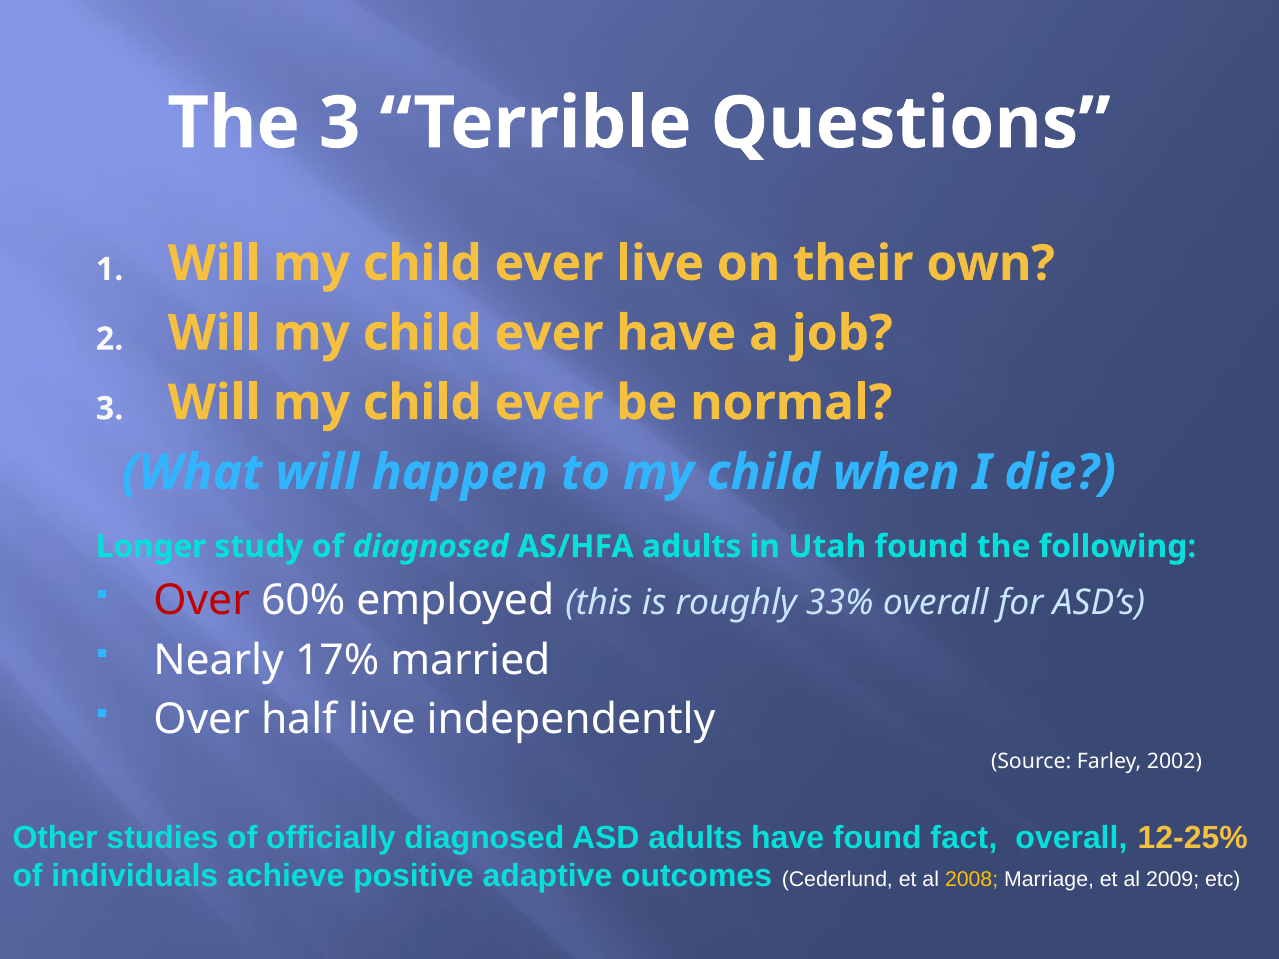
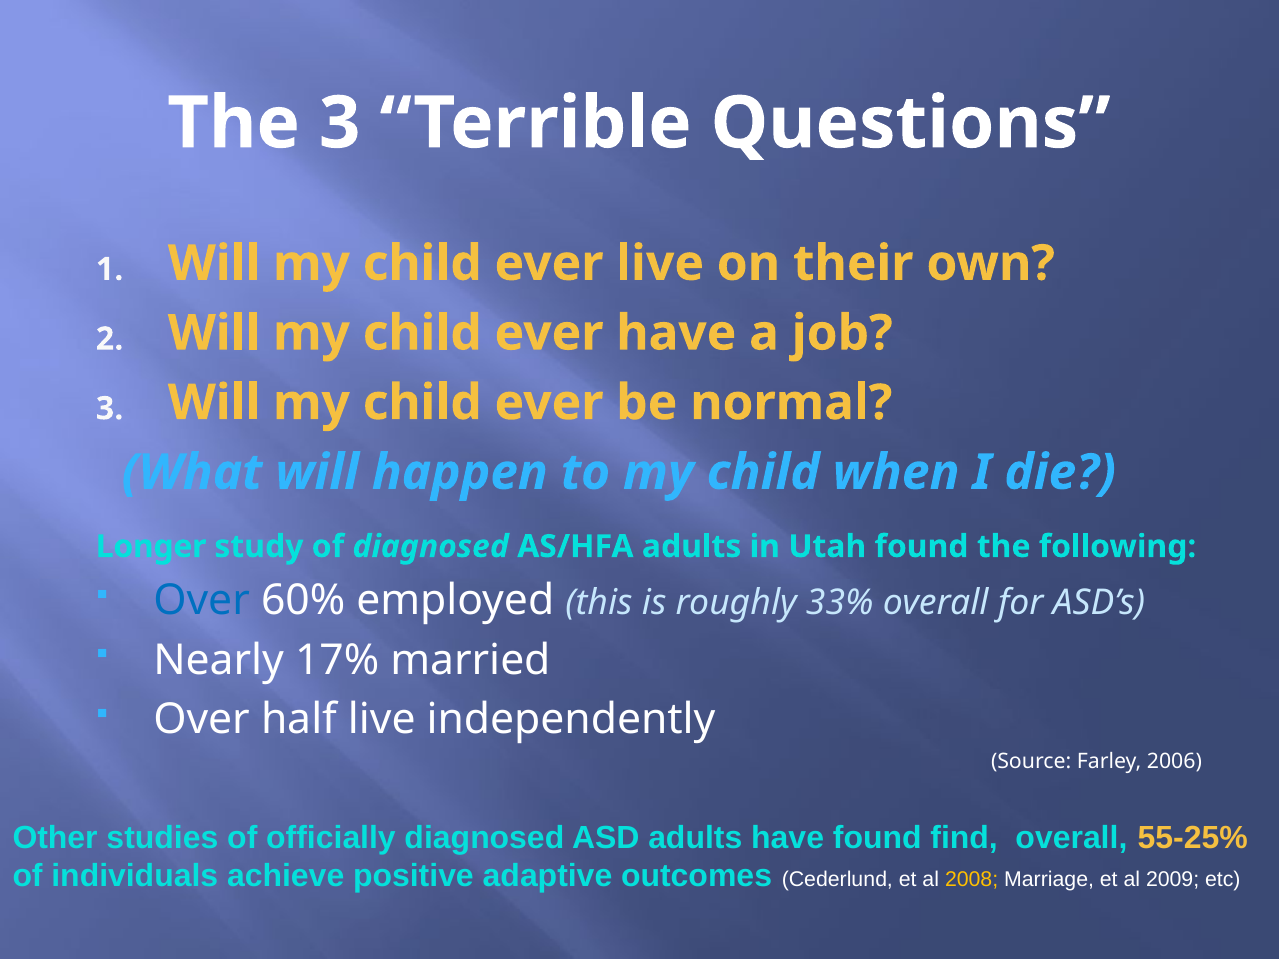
Over colour: red -> blue (202, 601)
2002: 2002 -> 2006 (1174, 761)
fact: fact -> find (964, 838)
12-25%: 12-25% -> 55-25% (1193, 838)
